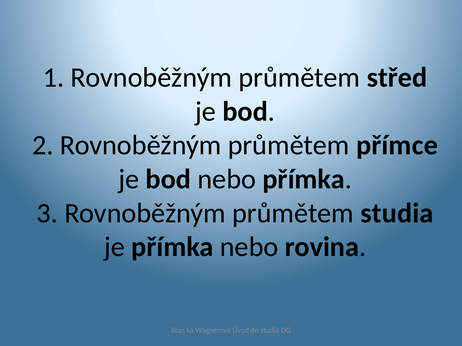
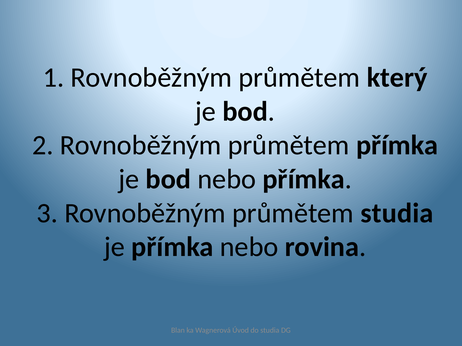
střed: střed -> který (397, 78)
průmětem přímce: přímce -> přímka (397, 146)
